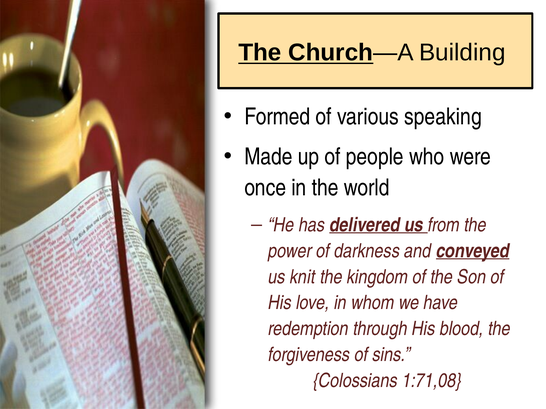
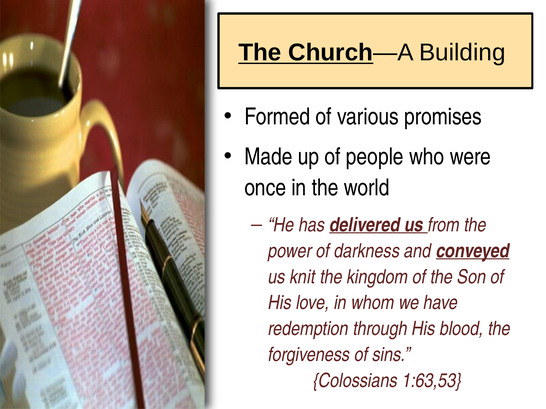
speaking: speaking -> promises (443, 117)
1:71,08: 1:71,08 -> 1:63,53 (432, 381)
